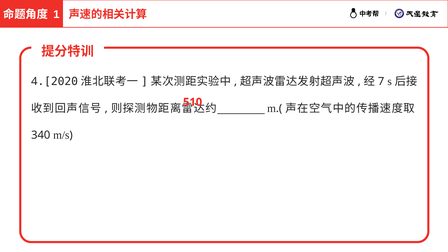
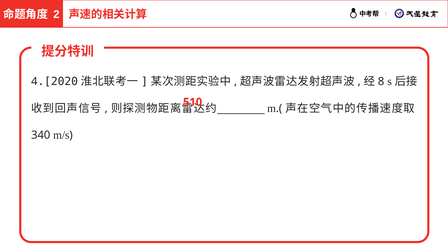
1: 1 -> 2 (56, 14)
7: 7 -> 8 (381, 81)
